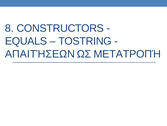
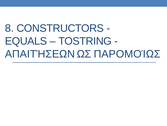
ΜΕΤΑΤΡΟΠΉ: ΜΕΤΑΤΡΟΠΉ -> ΠΑΡΟΜΟΊΩΣ (127, 54)
